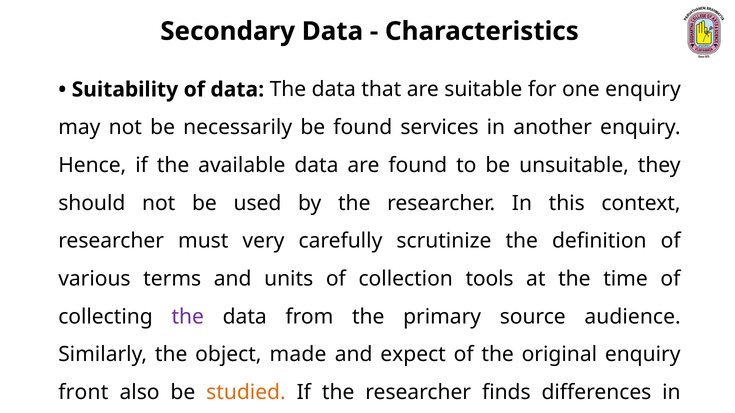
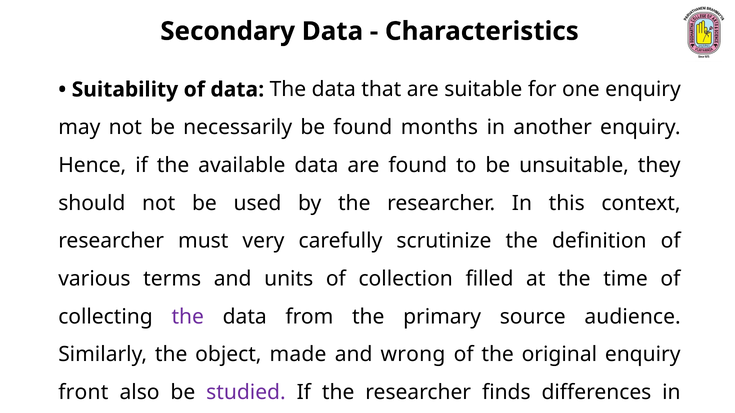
services: services -> months (439, 128)
tools: tools -> filled (489, 279)
expect: expect -> wrong (413, 355)
studied colour: orange -> purple (246, 393)
